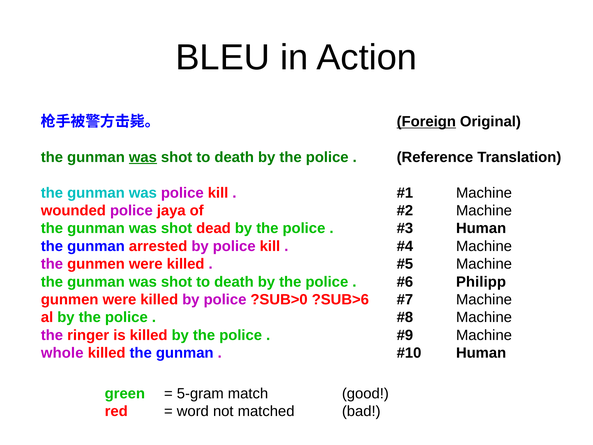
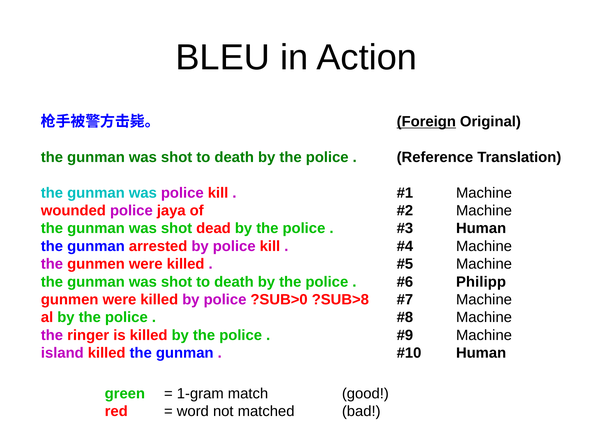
was underline: present -> none (143, 157)
?SUB>6: ?SUB>6 -> ?SUB>8 (340, 299)
whole: whole -> island (62, 353)
5-gram: 5-gram -> 1-gram (200, 393)
